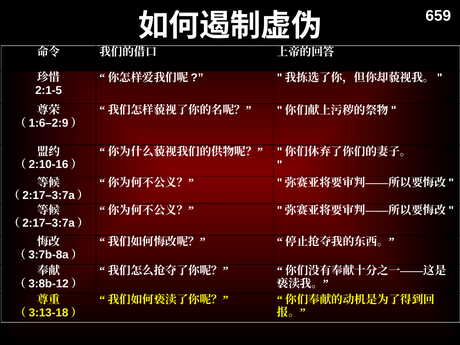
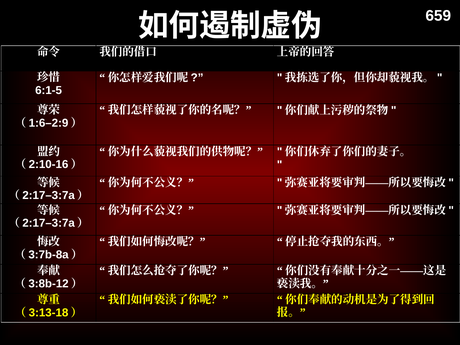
2:1-5: 2:1-5 -> 6:1-5 (49, 90)
